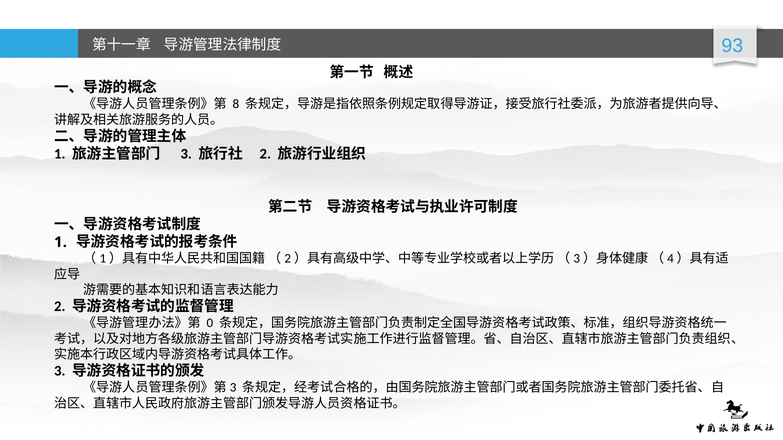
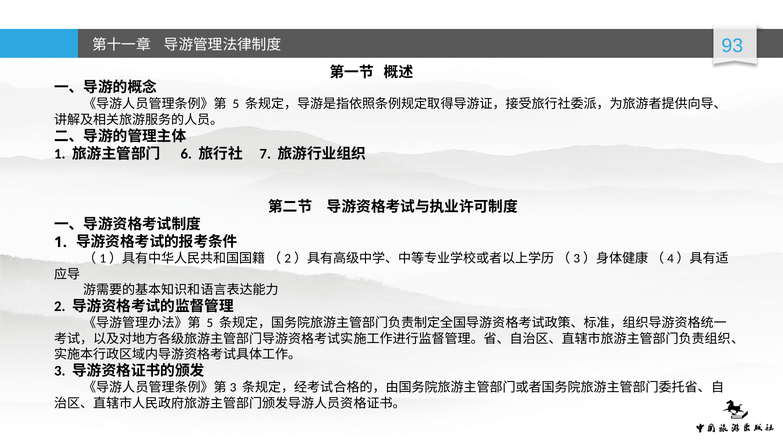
8: 8 -> 5 (236, 104)
3: 3 -> 6 (186, 154)
2: 2 -> 7 (265, 154)
0: 0 -> 5 (210, 323)
